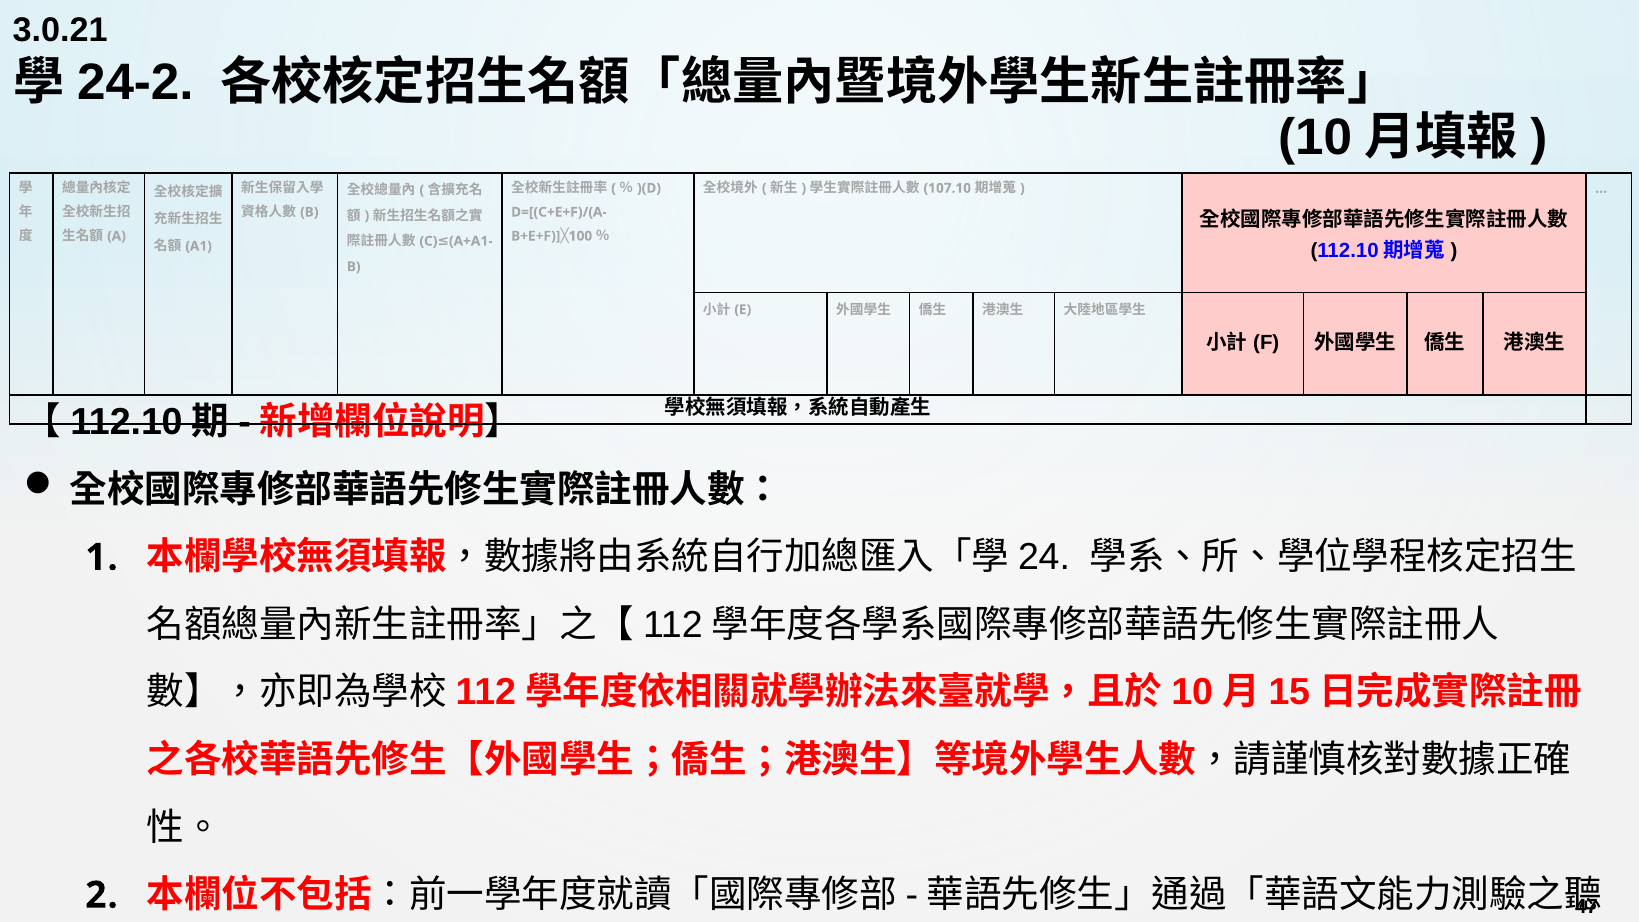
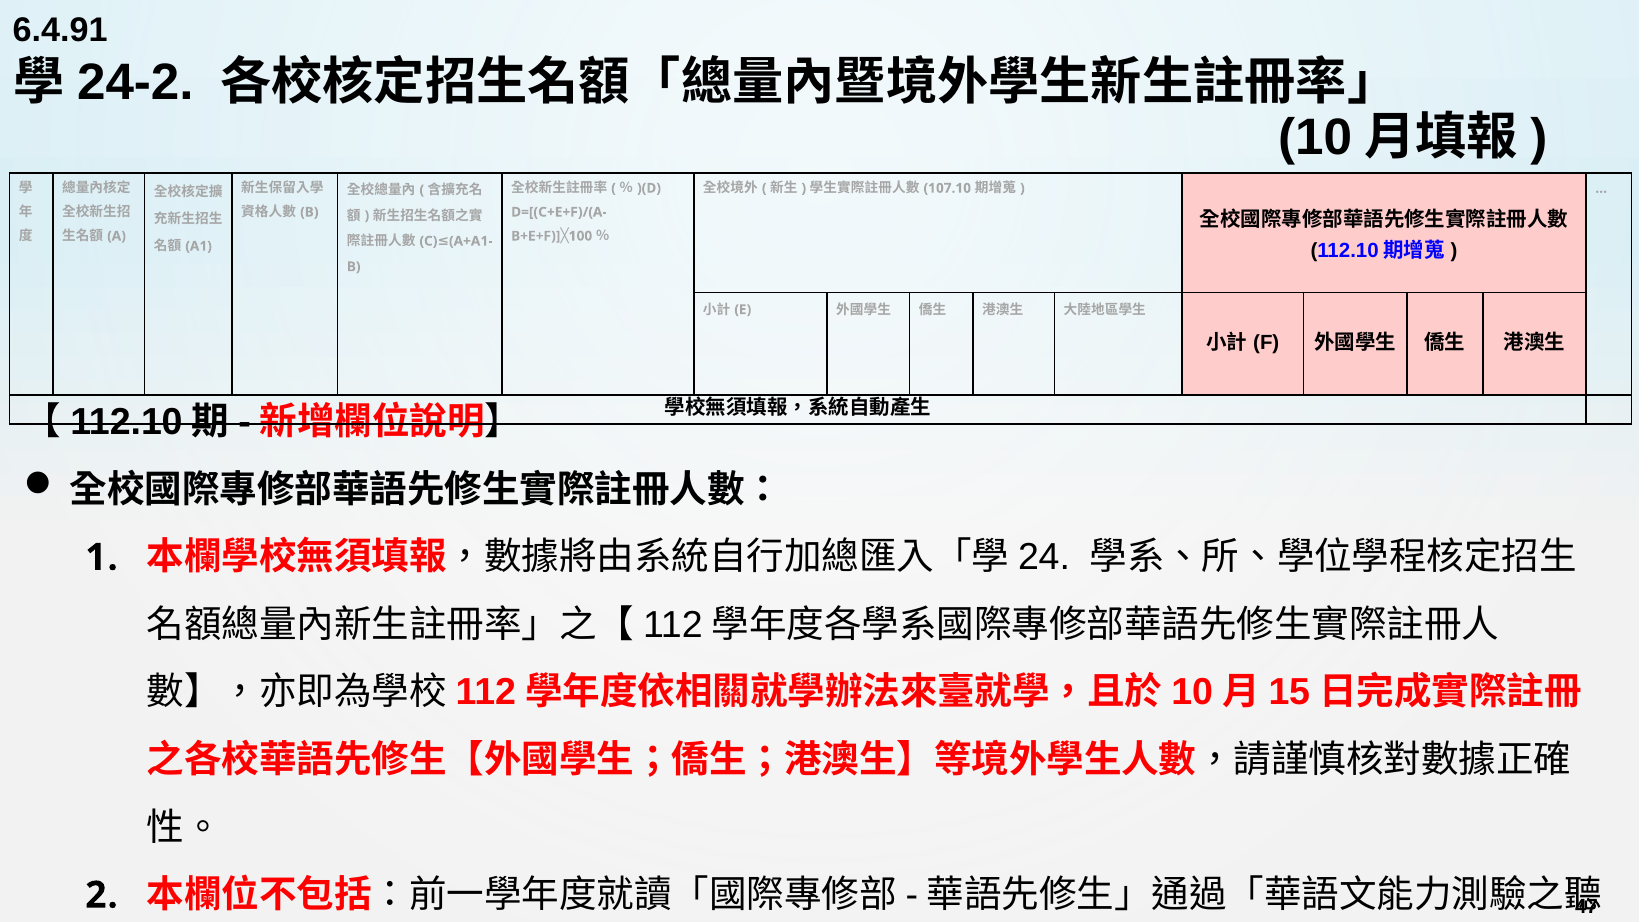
3.0.21: 3.0.21 -> 6.4.91 (60, 30)
